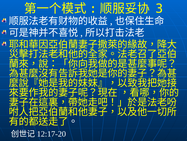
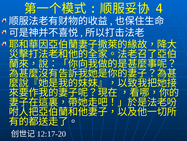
3: 3 -> 4 (159, 9)
